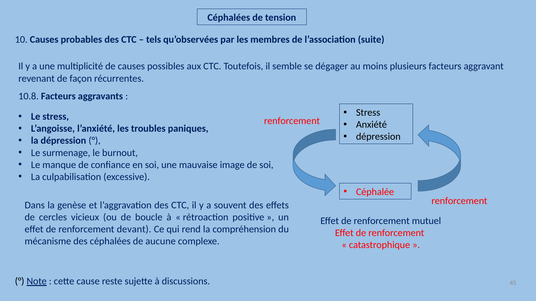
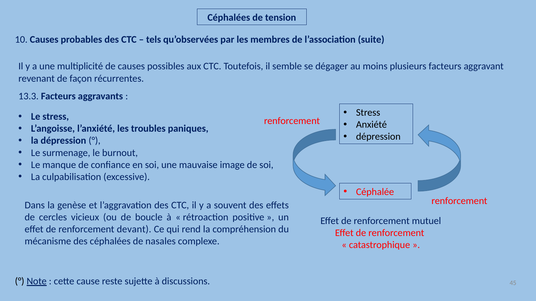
10.8: 10.8 -> 13.3 (29, 96)
aucune: aucune -> nasales (161, 242)
